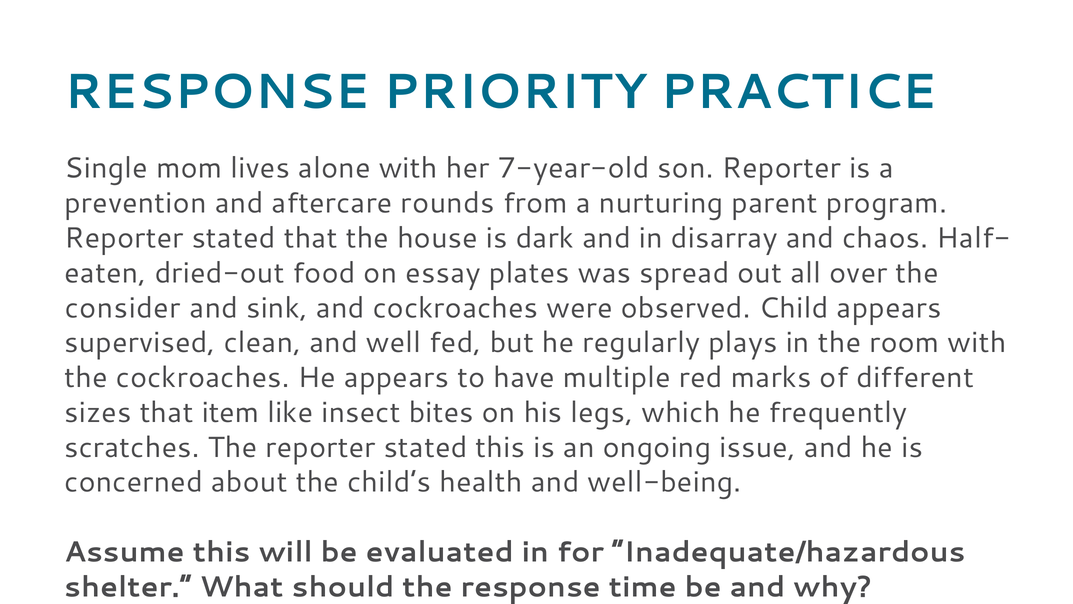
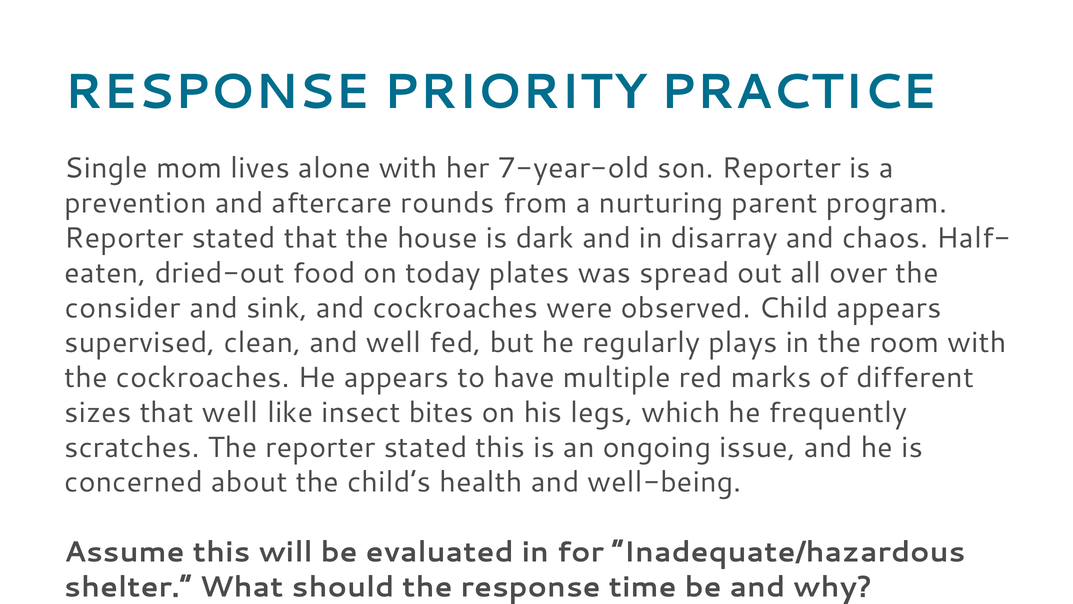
essay: essay -> today (443, 273)
that item: item -> well (230, 412)
